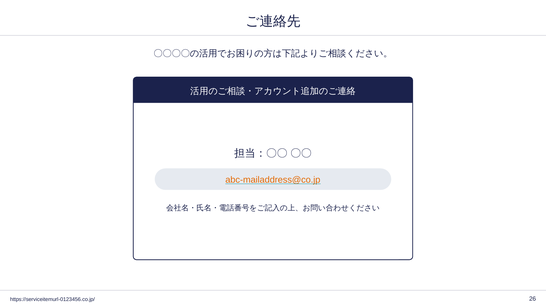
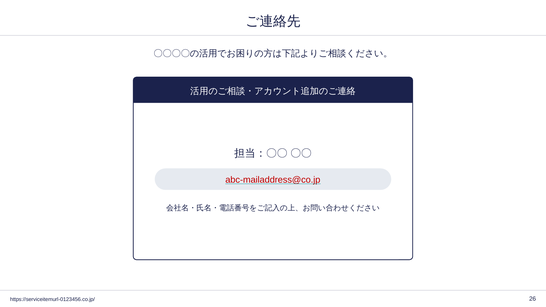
abc-mailaddress@co.jp colour: orange -> red (273, 180)
